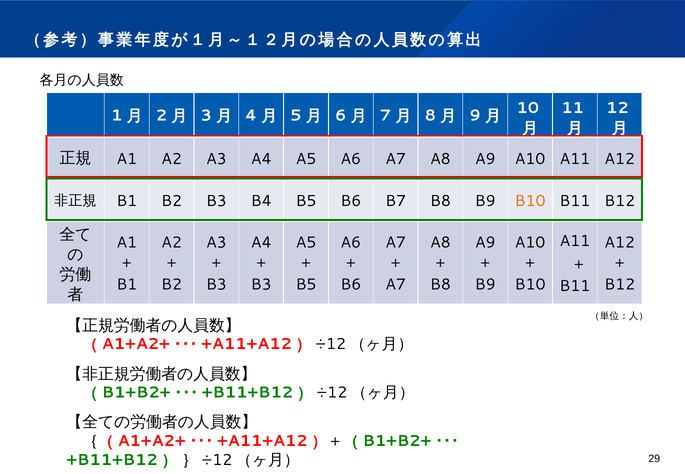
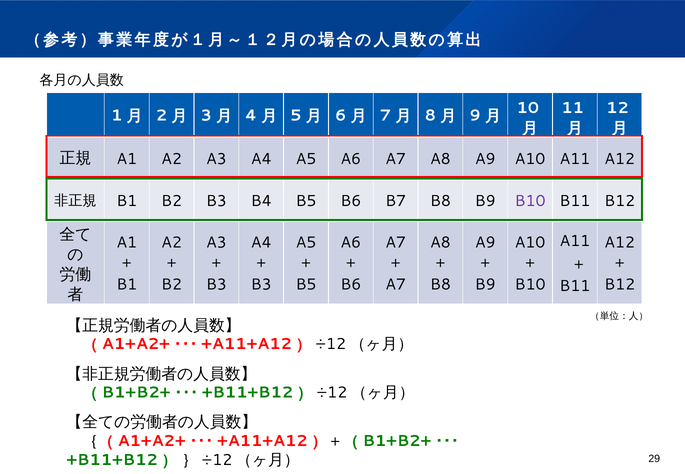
B10 colour: orange -> purple (530, 201)
